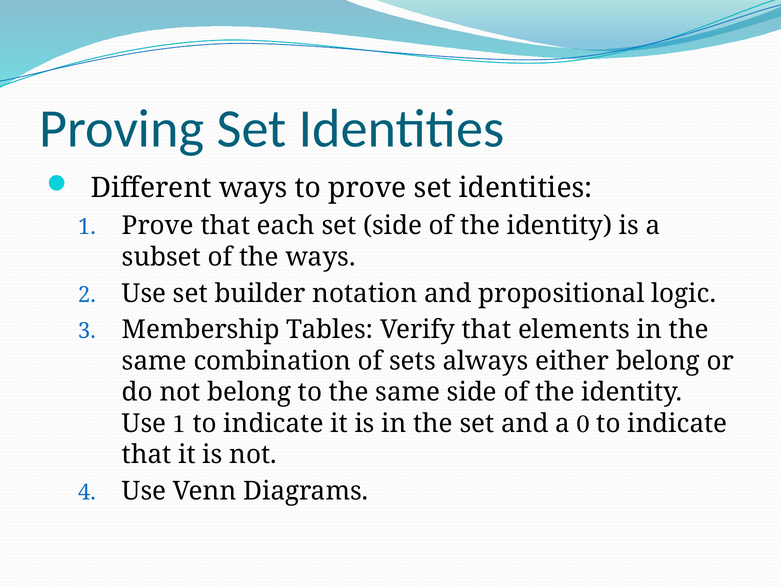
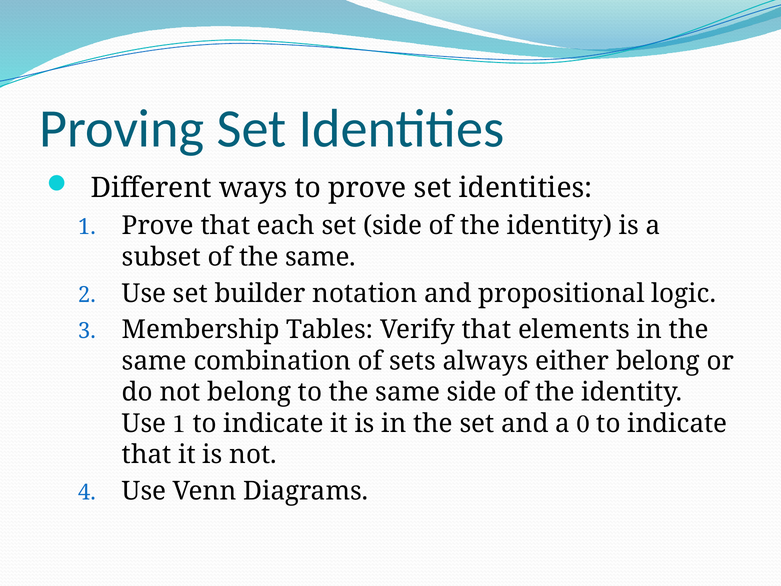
of the ways: ways -> same (321, 257)
